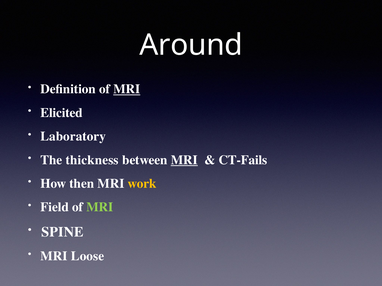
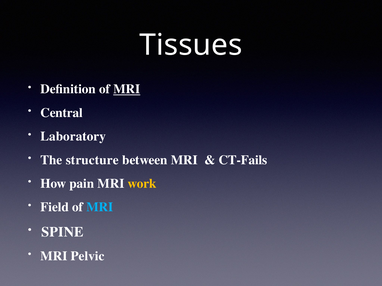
Around: Around -> Tissues (191, 45)
Elicited: Elicited -> Central (62, 113)
thickness: thickness -> structure (92, 160)
MRI underline: present -> none (184, 160)
then: then -> pain (82, 184)
MRI colour: light green -> light blue (100, 207)
Loose: Loose -> Pelvic (88, 257)
